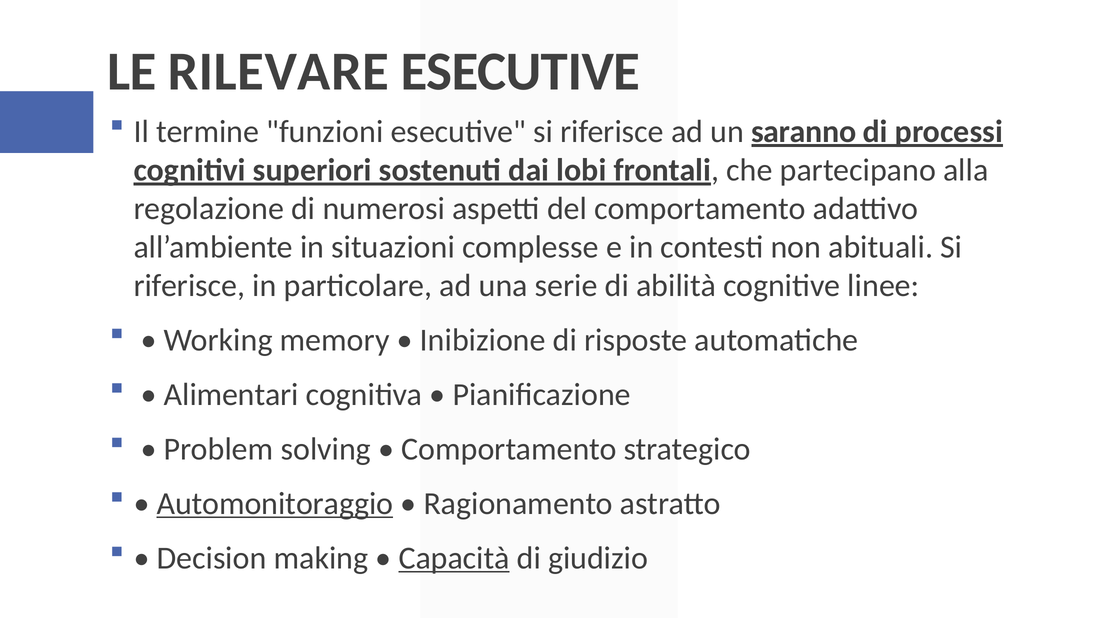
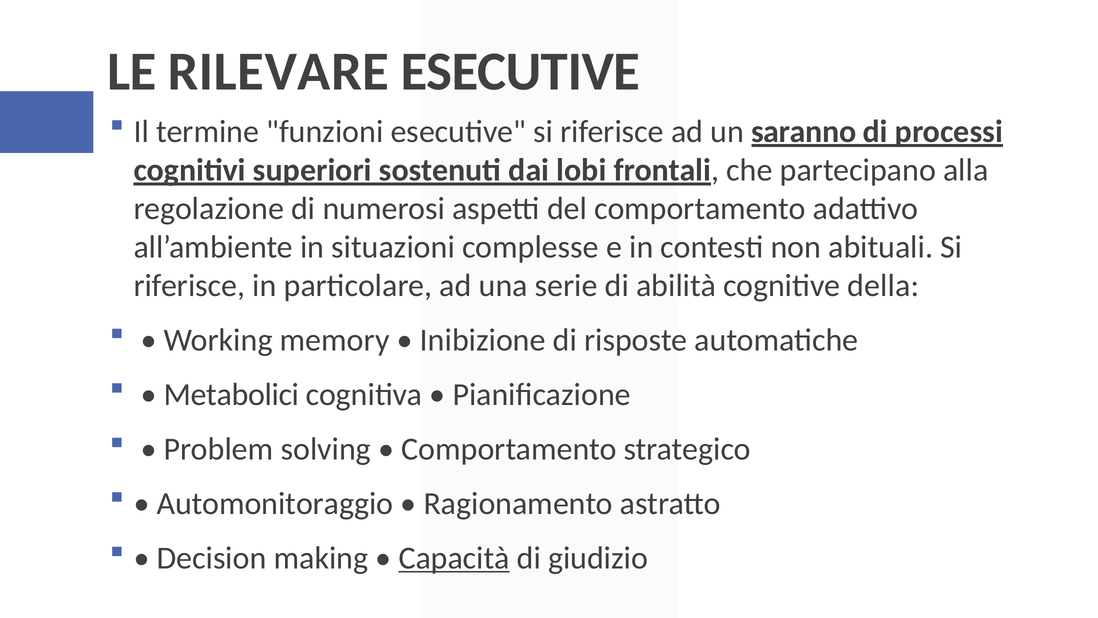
linee: linee -> della (883, 285)
Alimentari: Alimentari -> Metabolici (231, 394)
Automonitoraggio underline: present -> none (275, 503)
